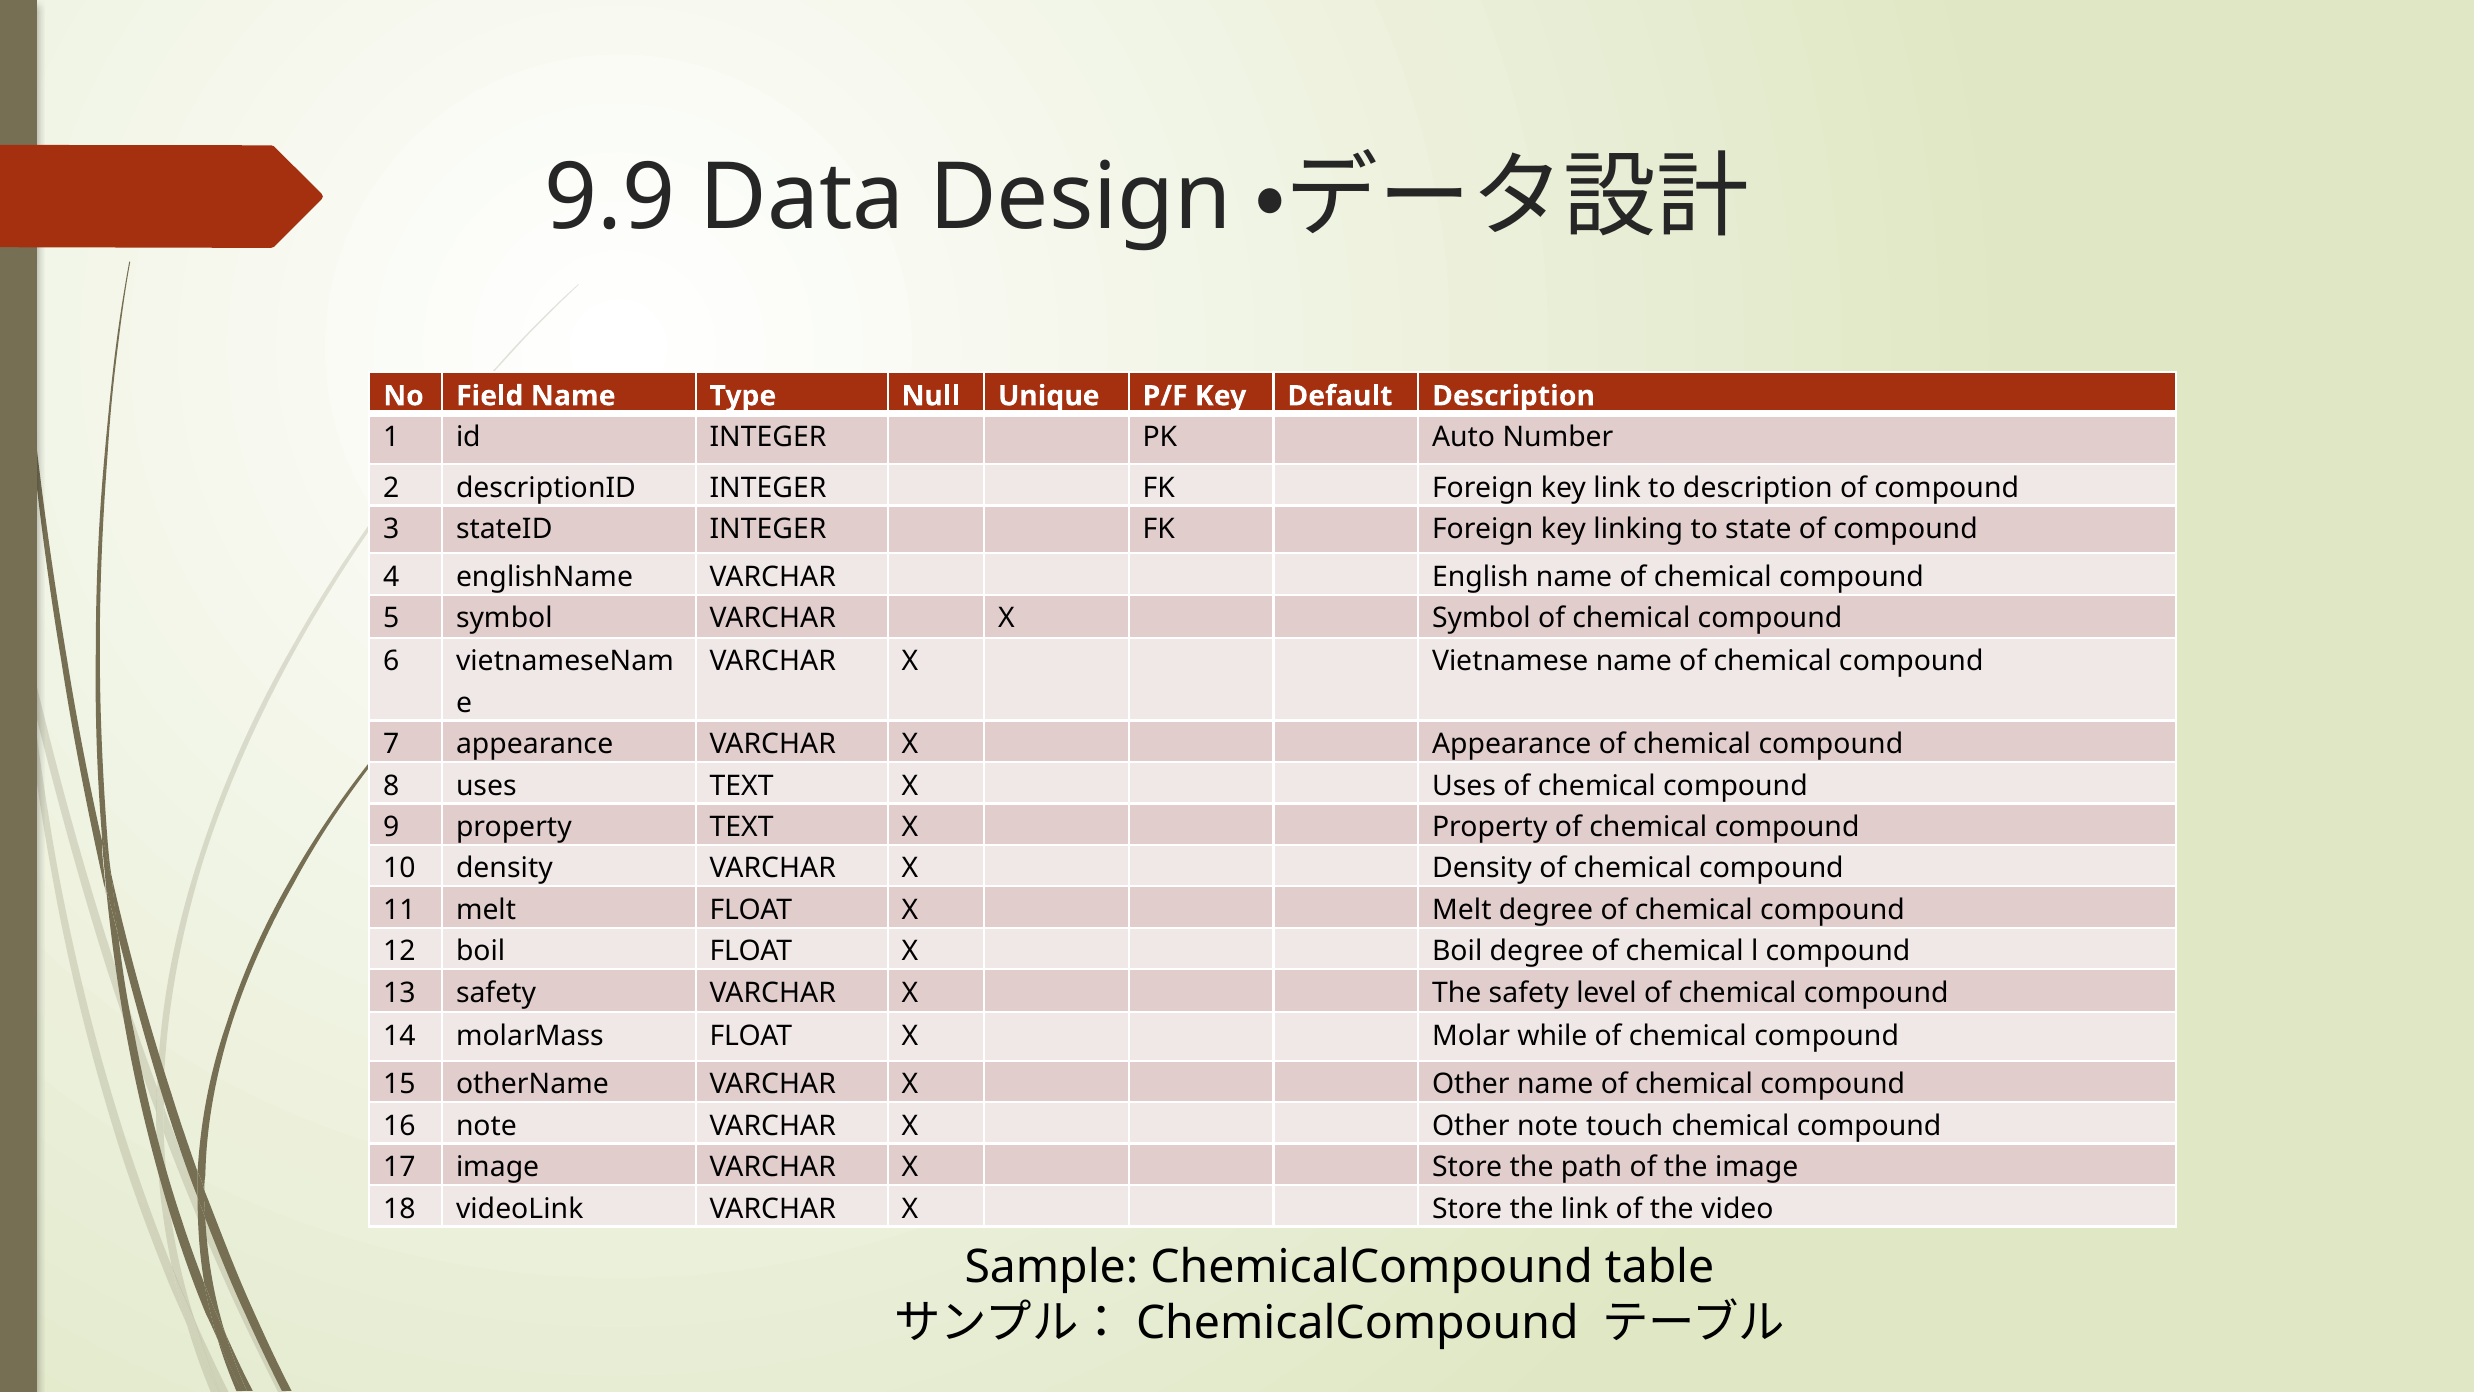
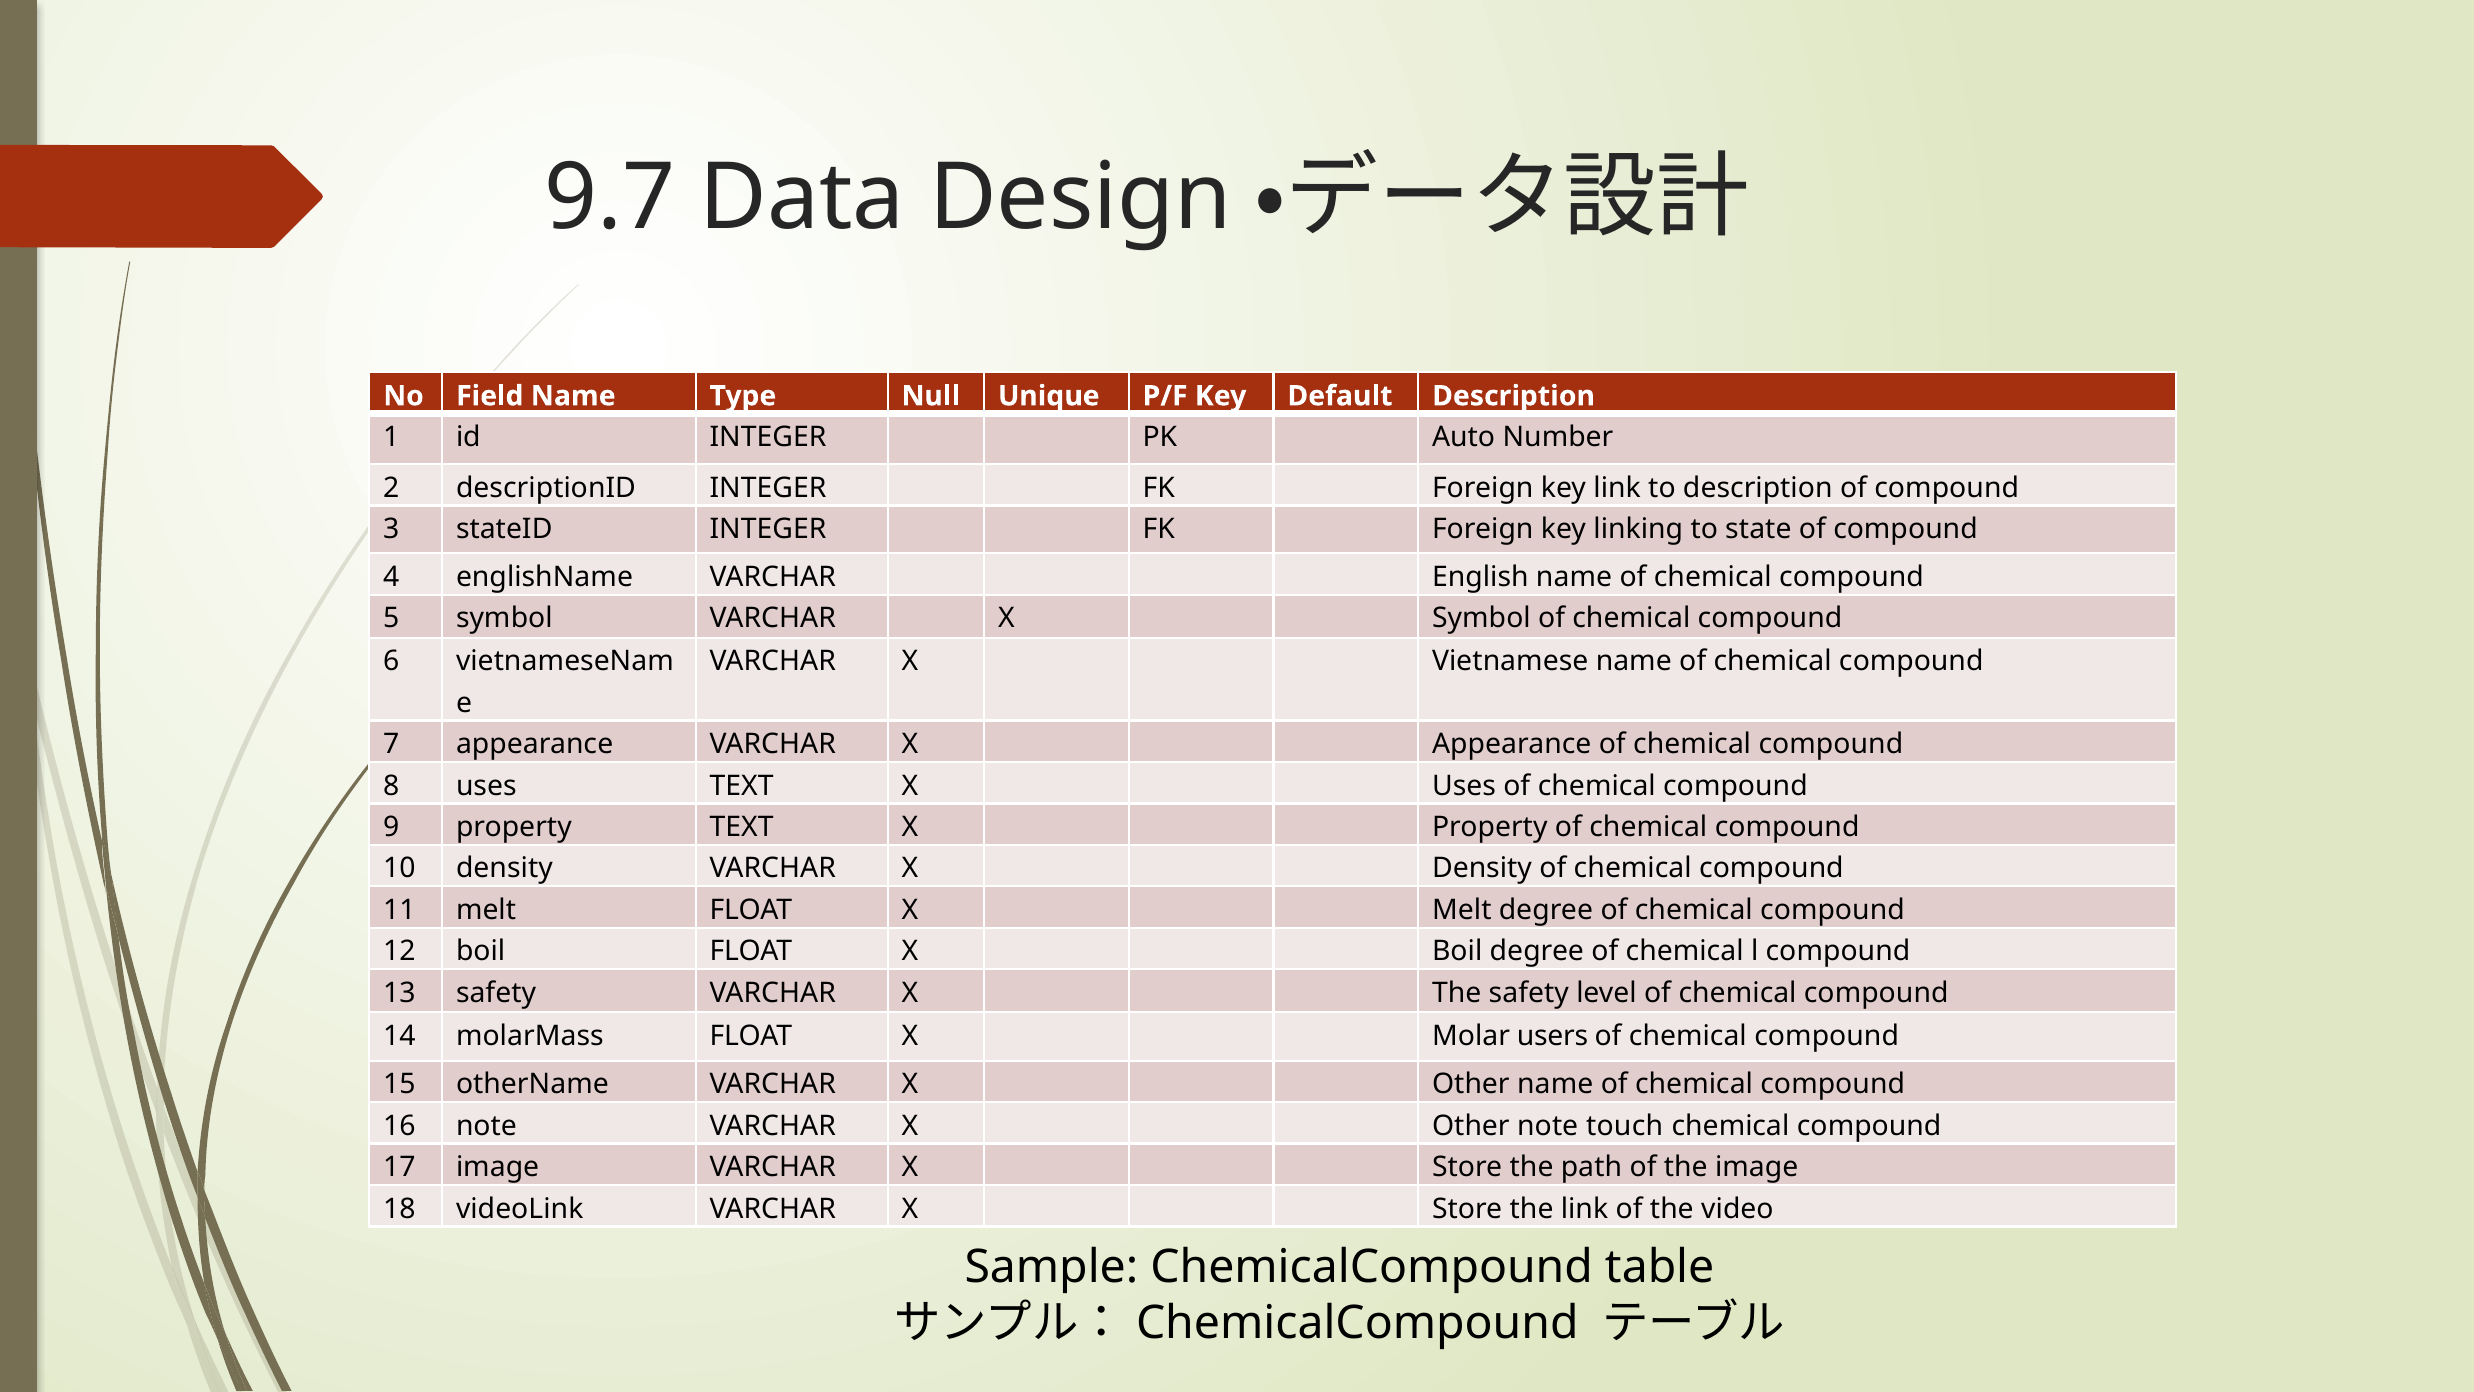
9.9: 9.9 -> 9.7 (610, 198)
while: while -> users (1552, 1036)
